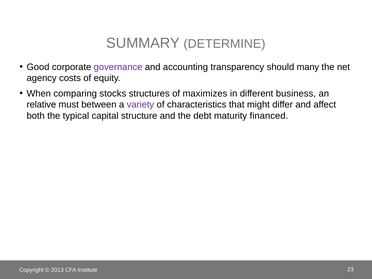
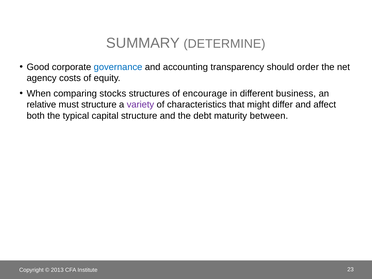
governance colour: purple -> blue (118, 67)
many: many -> order (308, 67)
maximizes: maximizes -> encourage (205, 93)
must between: between -> structure (99, 105)
financed: financed -> between (269, 116)
